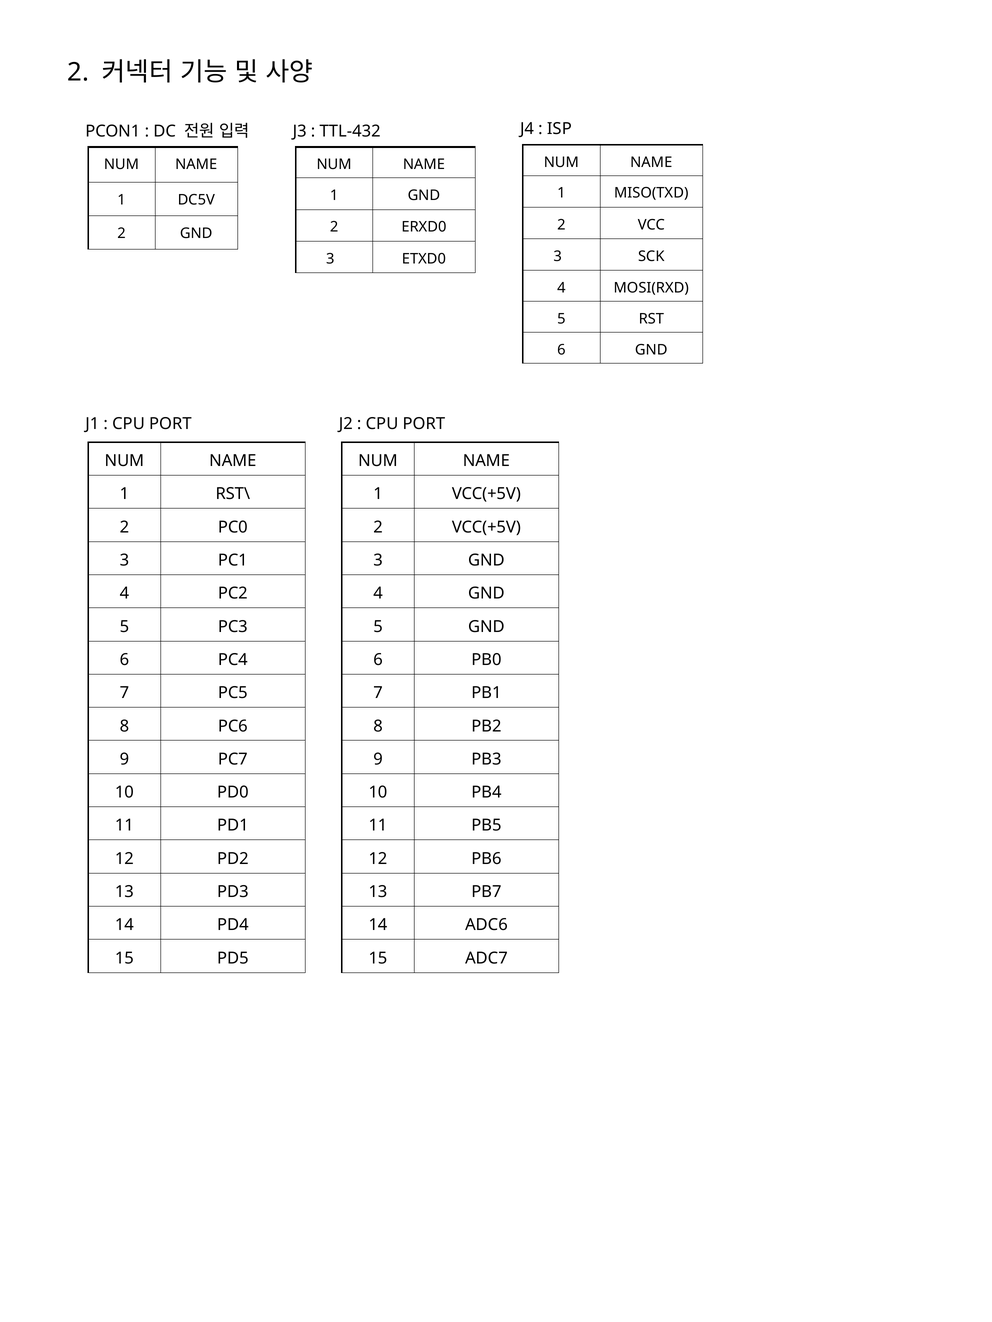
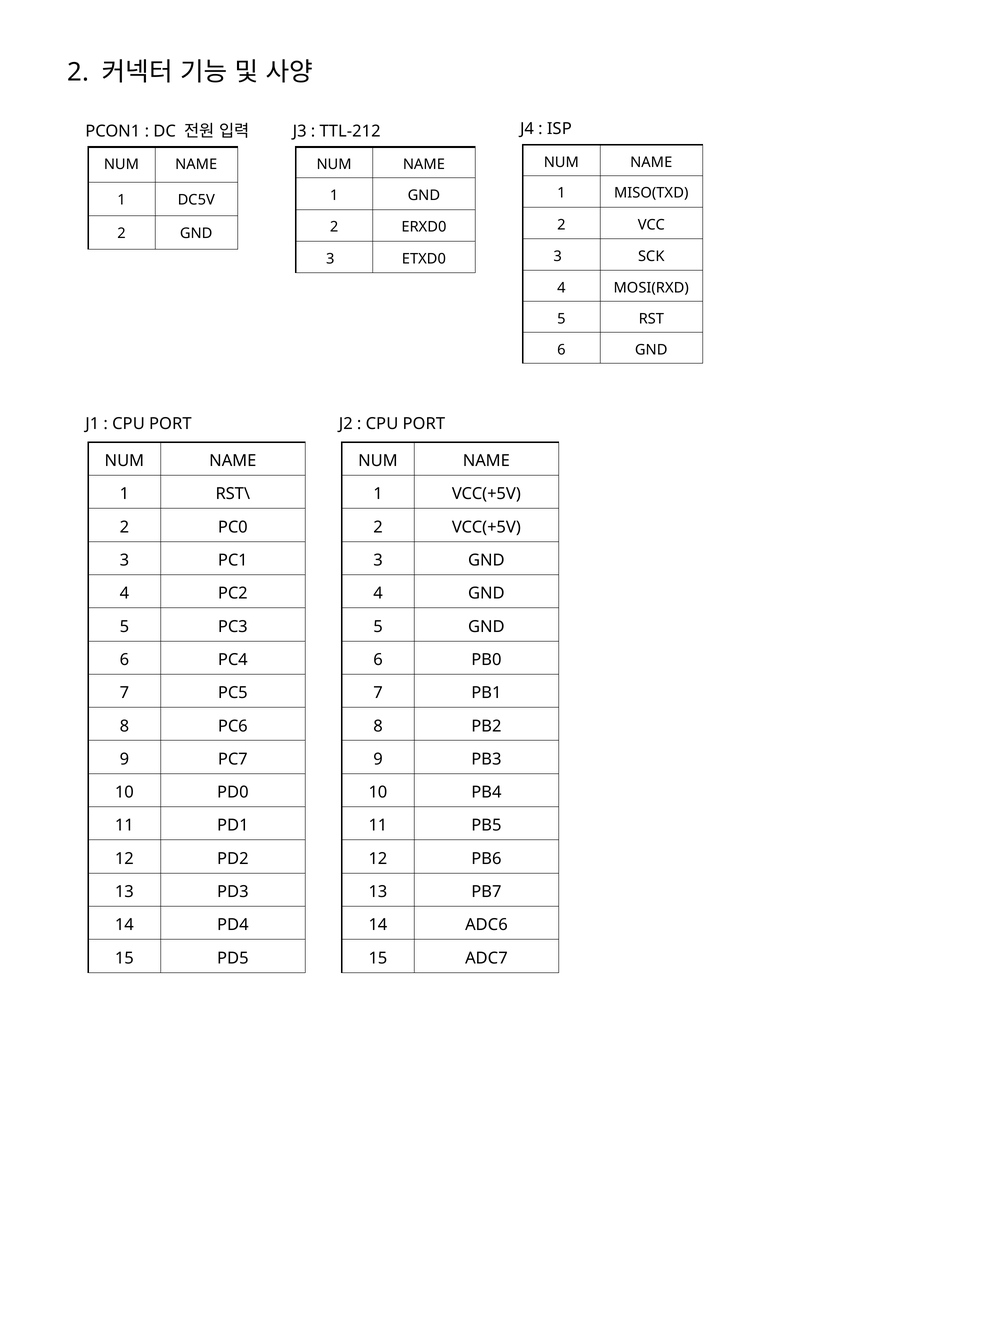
TTL-432: TTL-432 -> TTL-212 (350, 131)
